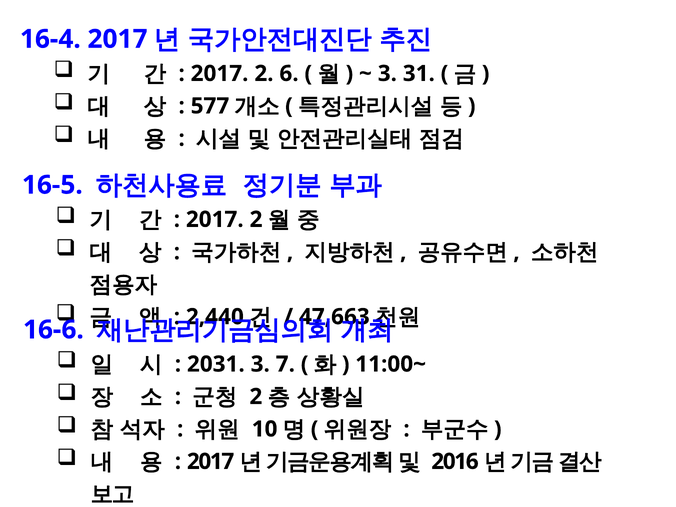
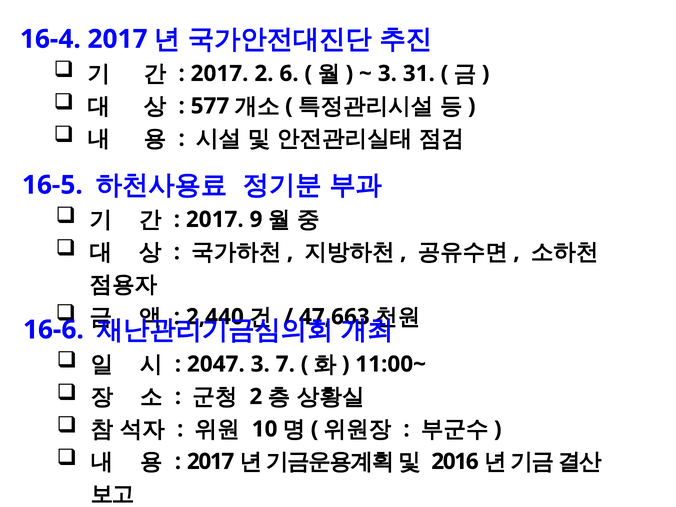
2: 2 -> 9 (256, 219)
2031: 2031 -> 2047 (216, 364)
